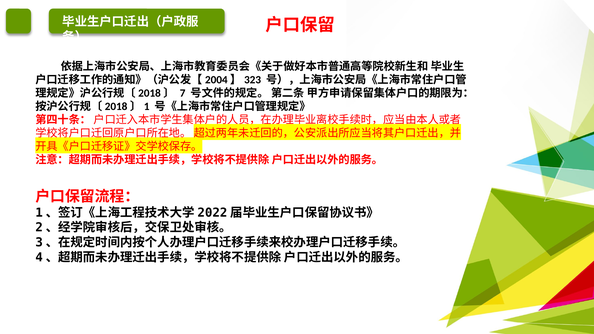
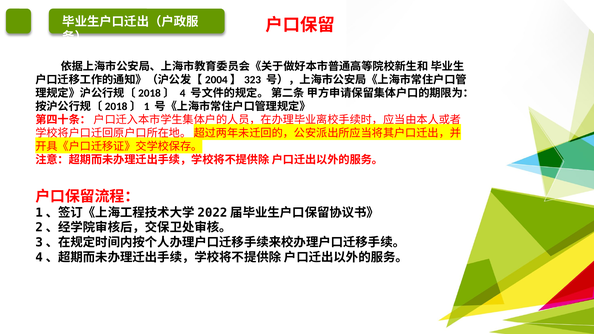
7: 7 -> 4 (183, 93)
